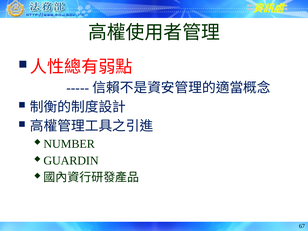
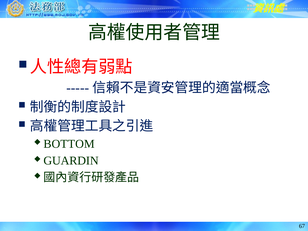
NUMBER: NUMBER -> BOTTOM (69, 144)
